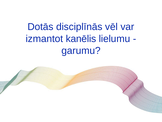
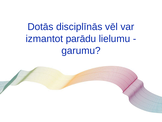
kanēlis: kanēlis -> parādu (81, 39)
